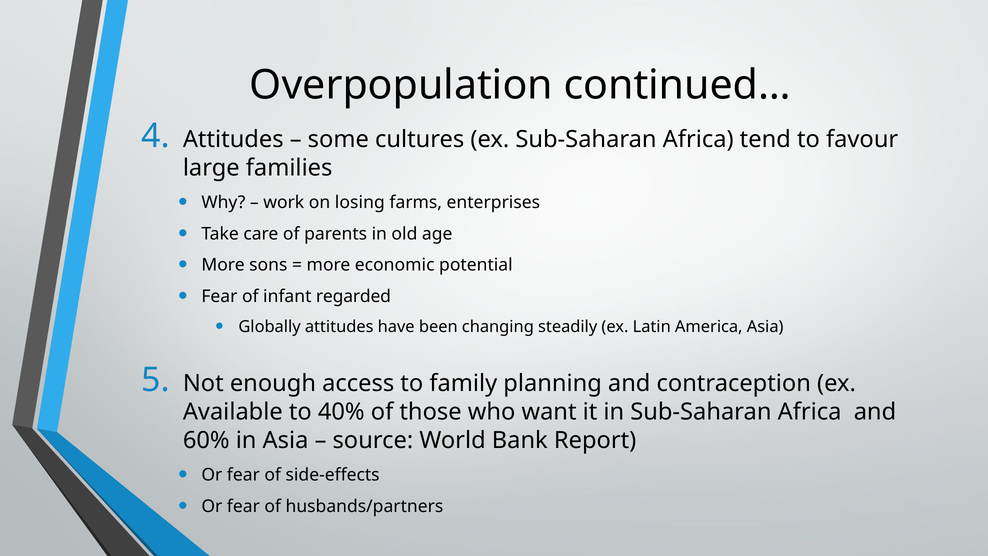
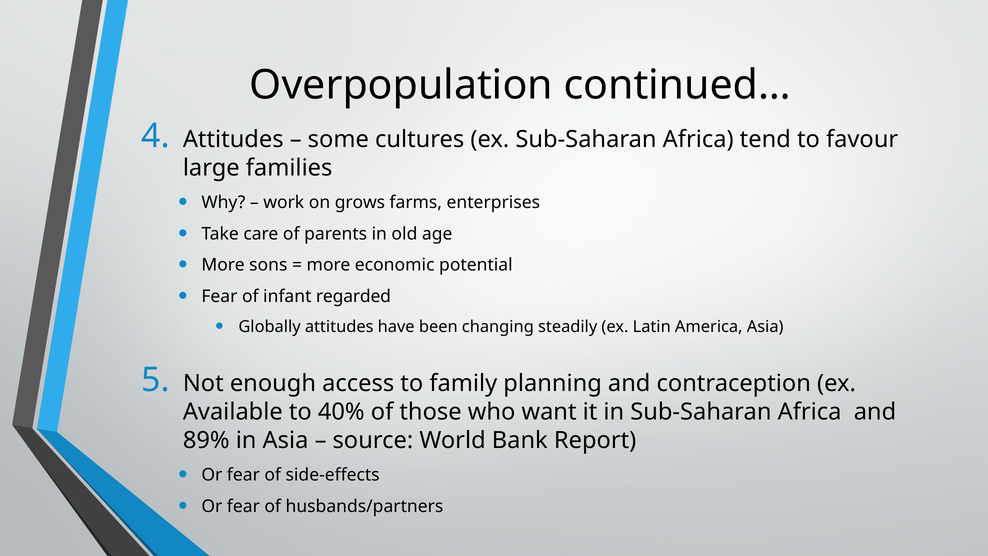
losing: losing -> grows (360, 202)
60%: 60% -> 89% (206, 440)
